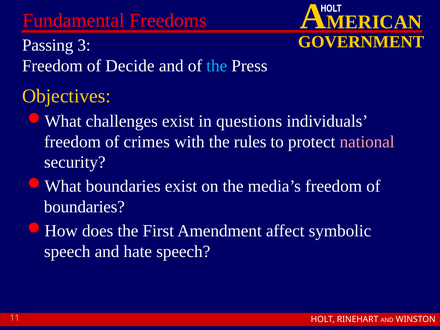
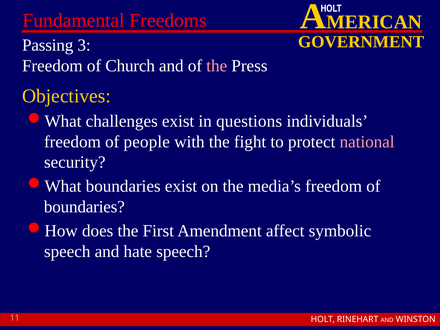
Decide: Decide -> Church (130, 66)
the colour: light blue -> pink (217, 66)
crimes: crimes -> people (147, 142)
rules: rules -> fight (250, 142)
